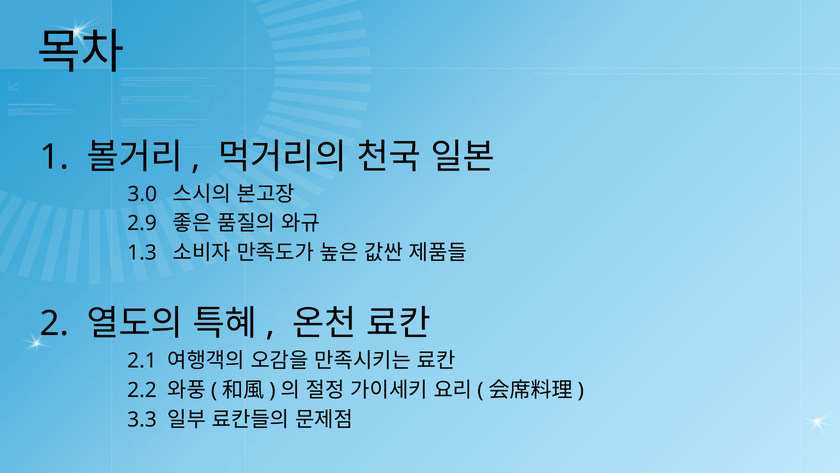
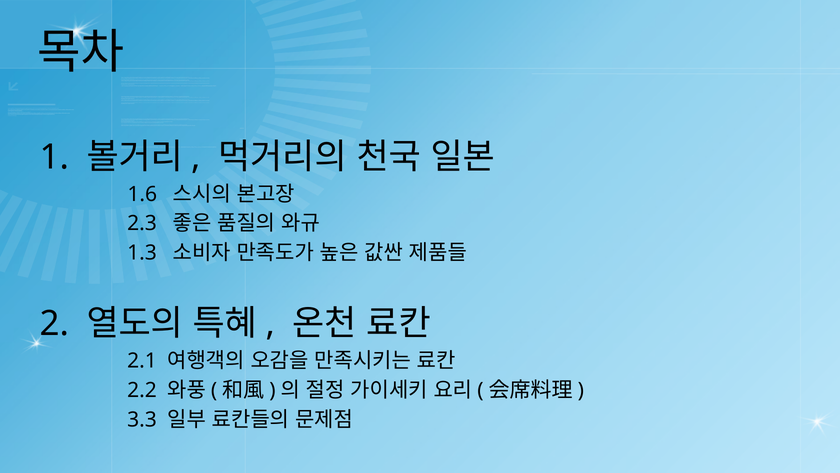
3.0: 3.0 -> 1.6 (142, 194)
2.9: 2.9 -> 2.3 (142, 223)
